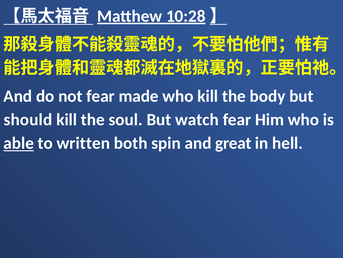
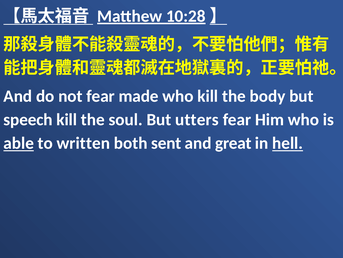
should: should -> speech (28, 119)
watch: watch -> utters (197, 119)
spin: spin -> sent (166, 143)
hell underline: none -> present (288, 143)
